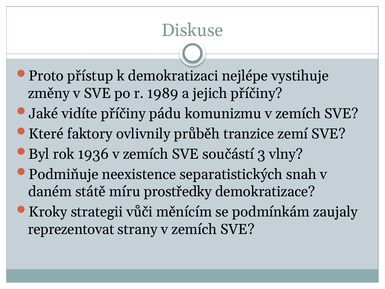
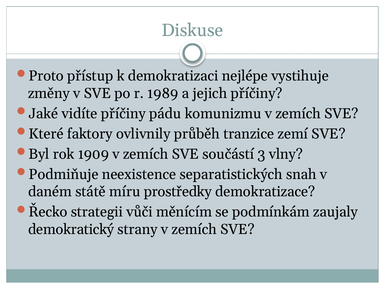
1936: 1936 -> 1909 (93, 154)
Kroky: Kroky -> Řecko (48, 212)
reprezentovat: reprezentovat -> demokratický (71, 229)
